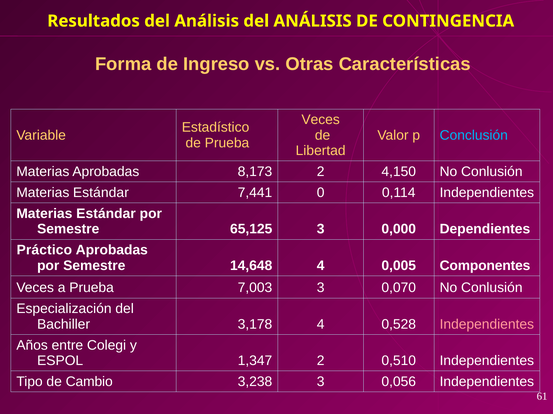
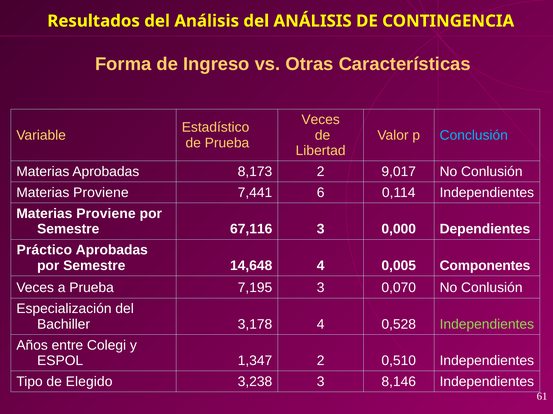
4,150: 4,150 -> 9,017 (399, 172)
Estándar: Estándar -> Proviene (101, 193)
0: 0 -> 6 (321, 193)
Estándar: Estándar -> Proviene (106, 214)
65,125: 65,125 -> 67,116 (251, 229)
7,003: 7,003 -> 7,195 (255, 288)
Independientes colour: pink -> light green (487, 325)
Cambio: Cambio -> Elegido (89, 382)
0,056: 0,056 -> 8,146 (399, 382)
